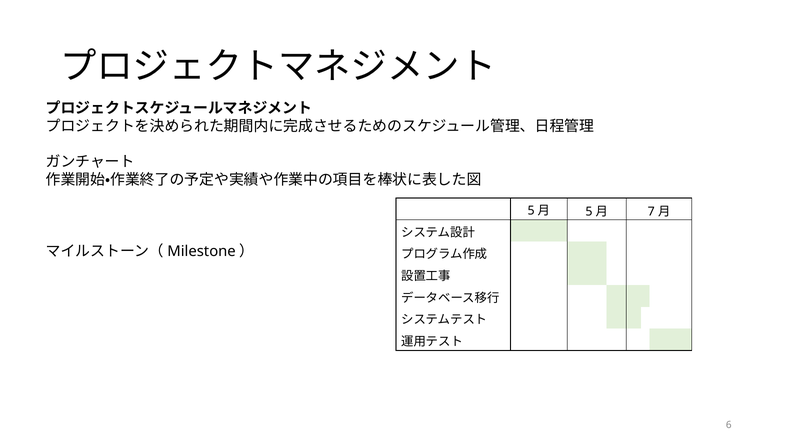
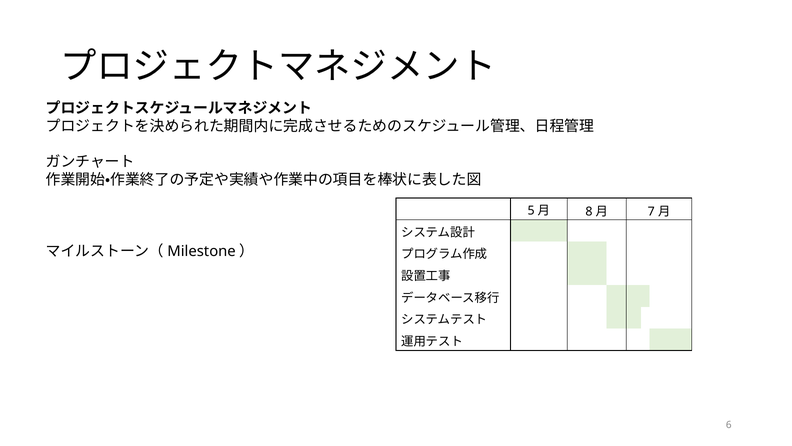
5: 5 -> 8 (589, 211)
